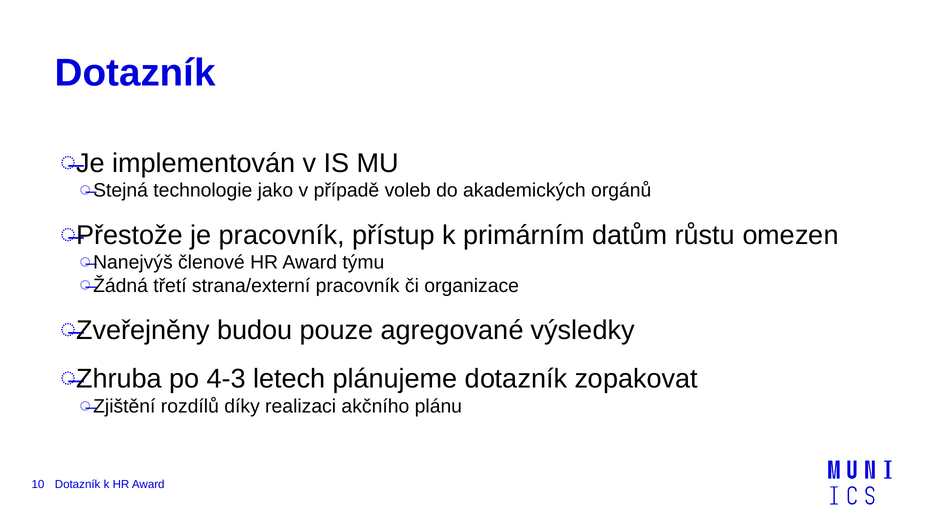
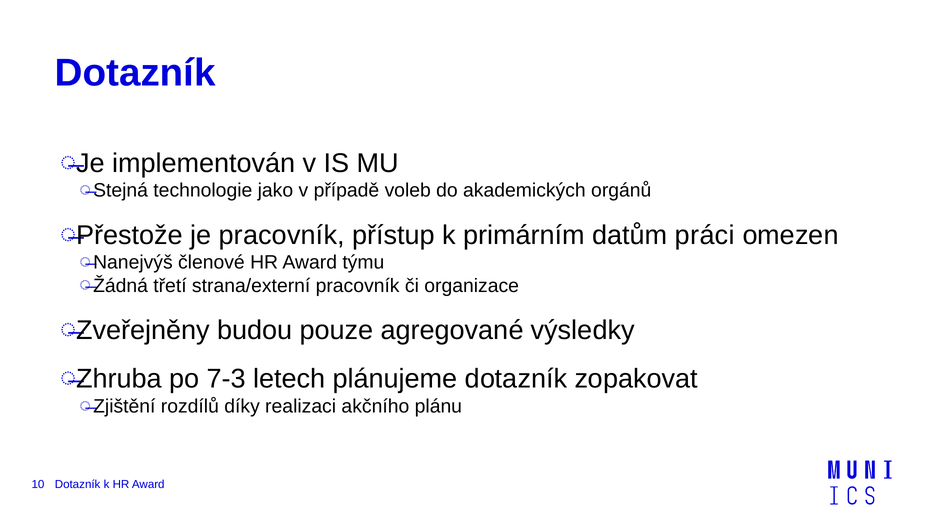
růstu: růstu -> práci (705, 235)
4-3: 4-3 -> 7-3 (226, 379)
